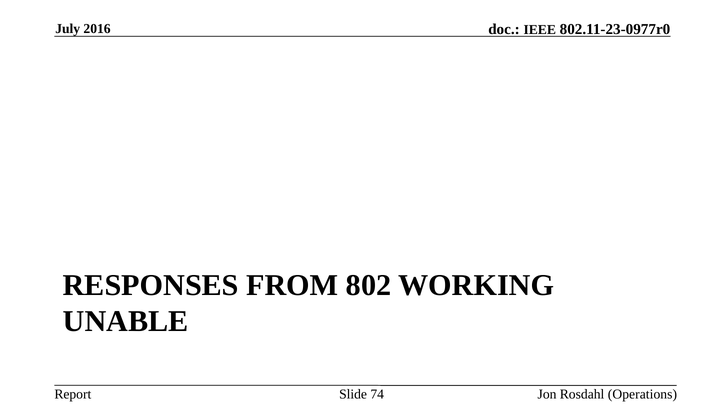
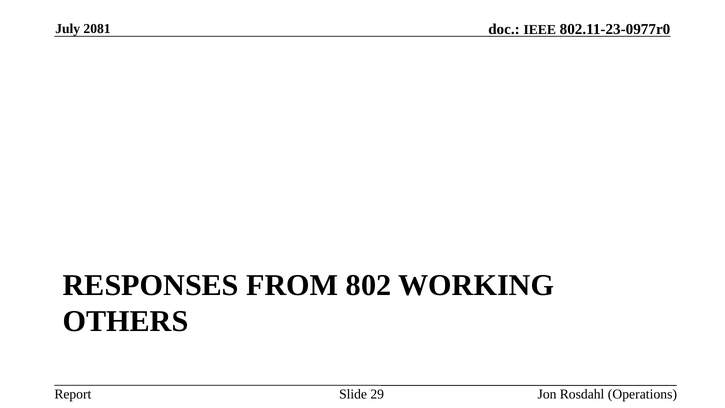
2016: 2016 -> 2081 (97, 29)
UNABLE: UNABLE -> OTHERS (126, 321)
74: 74 -> 29 (377, 394)
